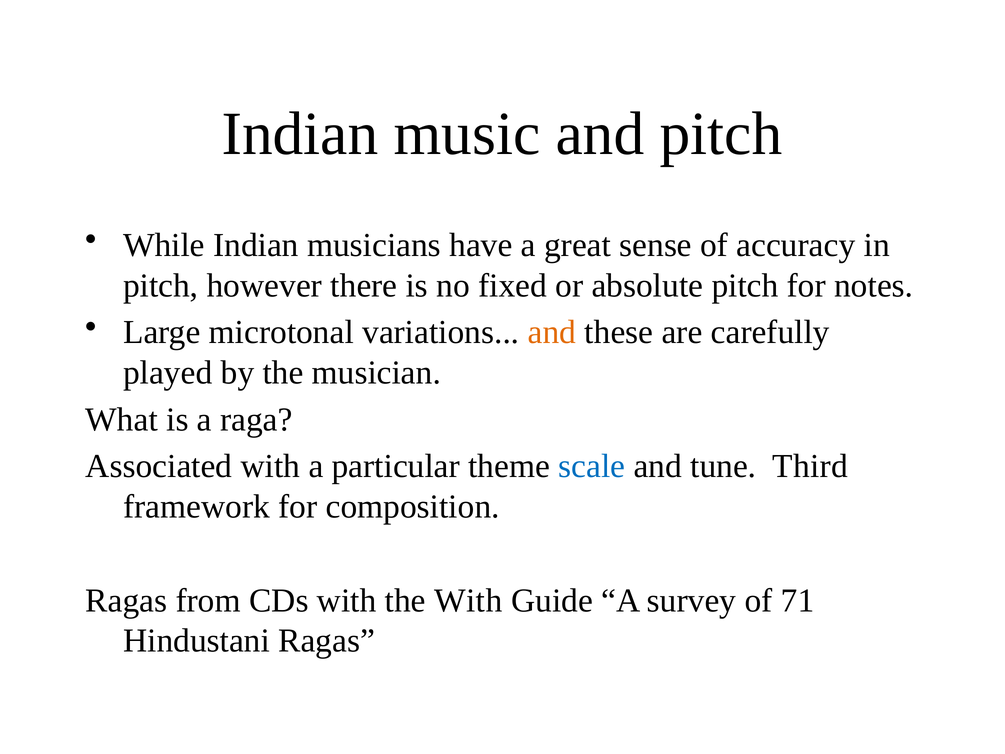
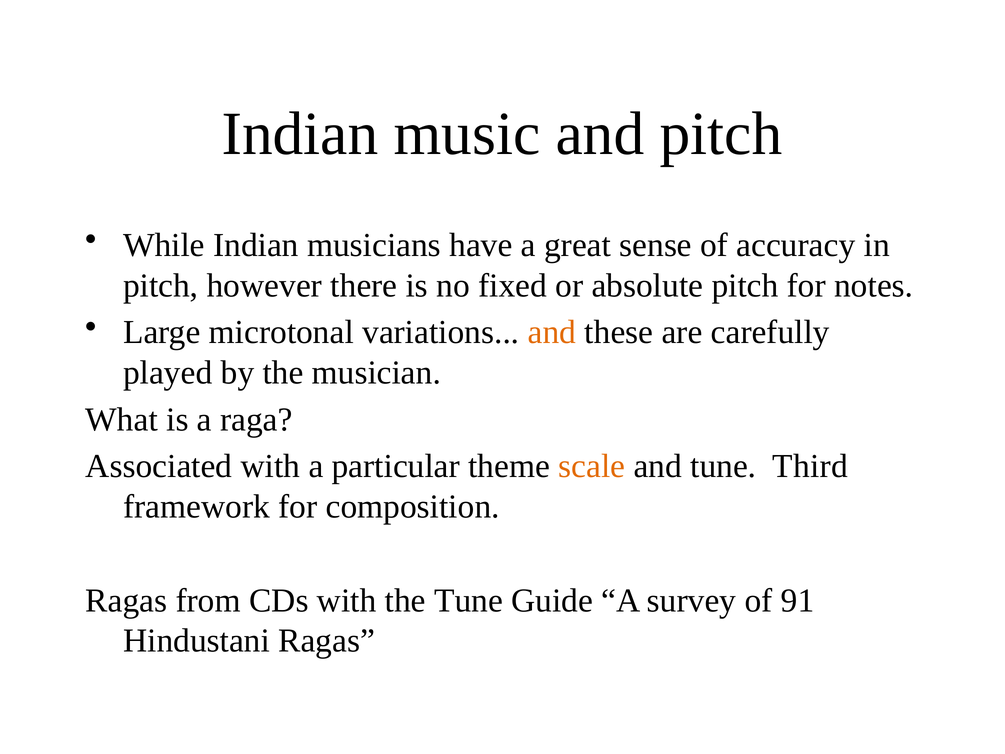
scale colour: blue -> orange (592, 466)
the With: With -> Tune (468, 600)
71: 71 -> 91 (798, 600)
